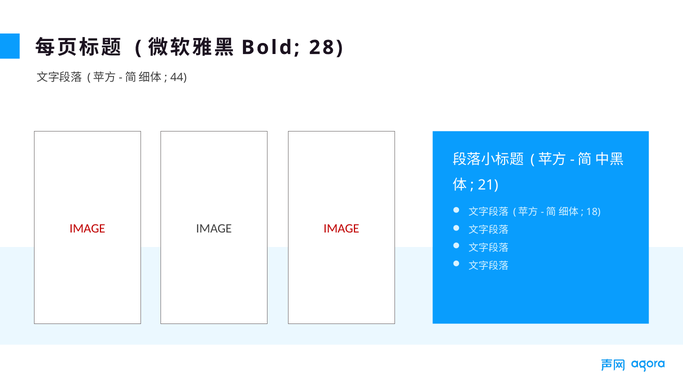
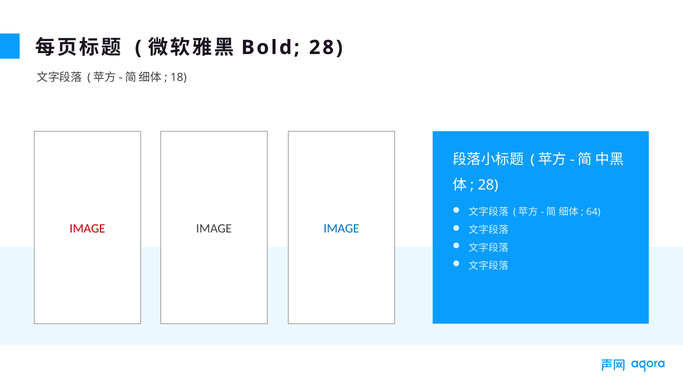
44: 44 -> 18 (179, 77)
21: 21 -> 28 (488, 185)
18: 18 -> 64 (593, 212)
IMAGE colour: red -> blue (341, 228)
